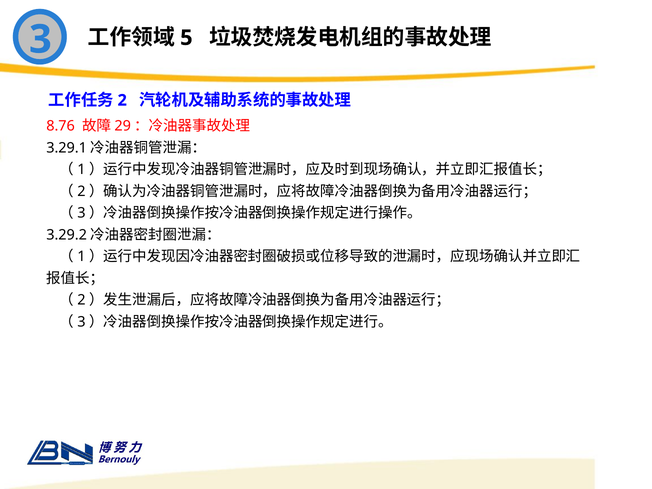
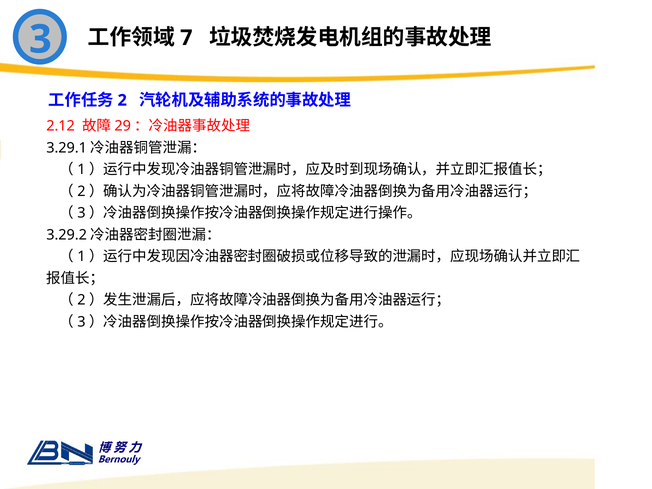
5: 5 -> 7 (186, 38)
8.76: 8.76 -> 2.12 (61, 126)
